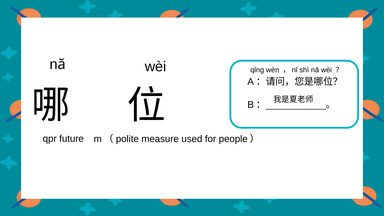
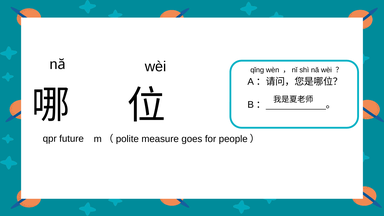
used: used -> goes (192, 139)
